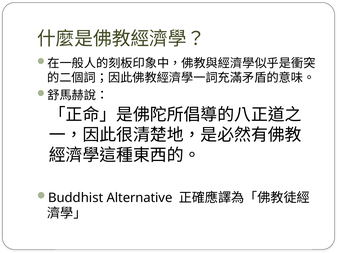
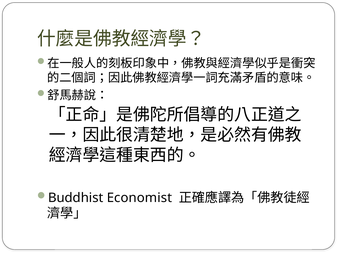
Alternative: Alternative -> Economist (139, 197)
